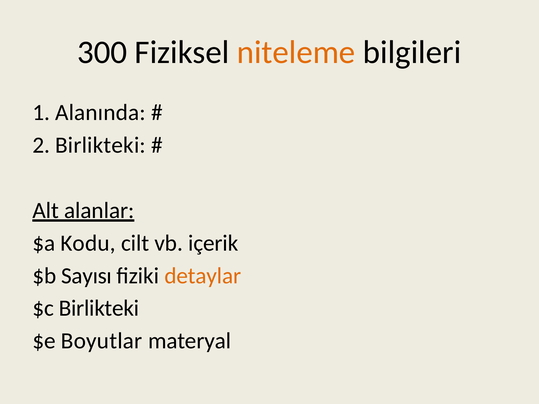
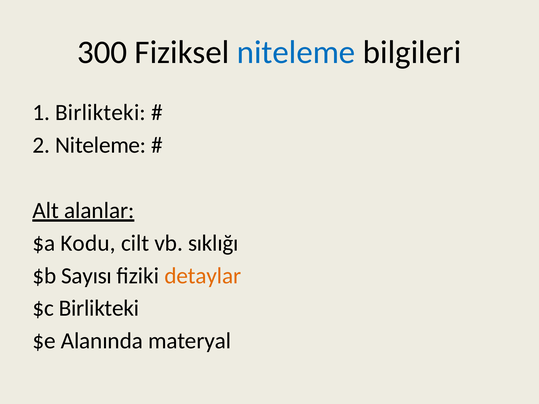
niteleme colour: orange -> blue (296, 52)
1 Alanında: Alanında -> Birlikteki (100, 113)
2 Birlikteki: Birlikteki -> Niteleme (101, 145)
içerik: içerik -> sıklığı (213, 243)
Boyutlar: Boyutlar -> Alanında (102, 341)
